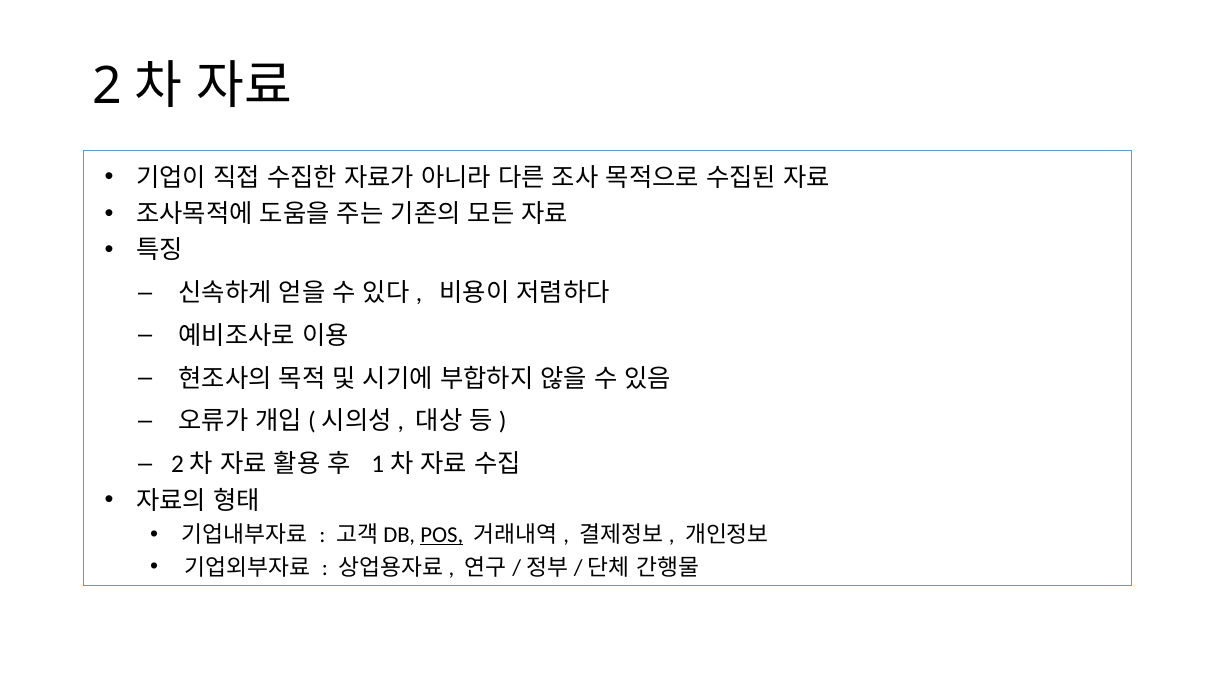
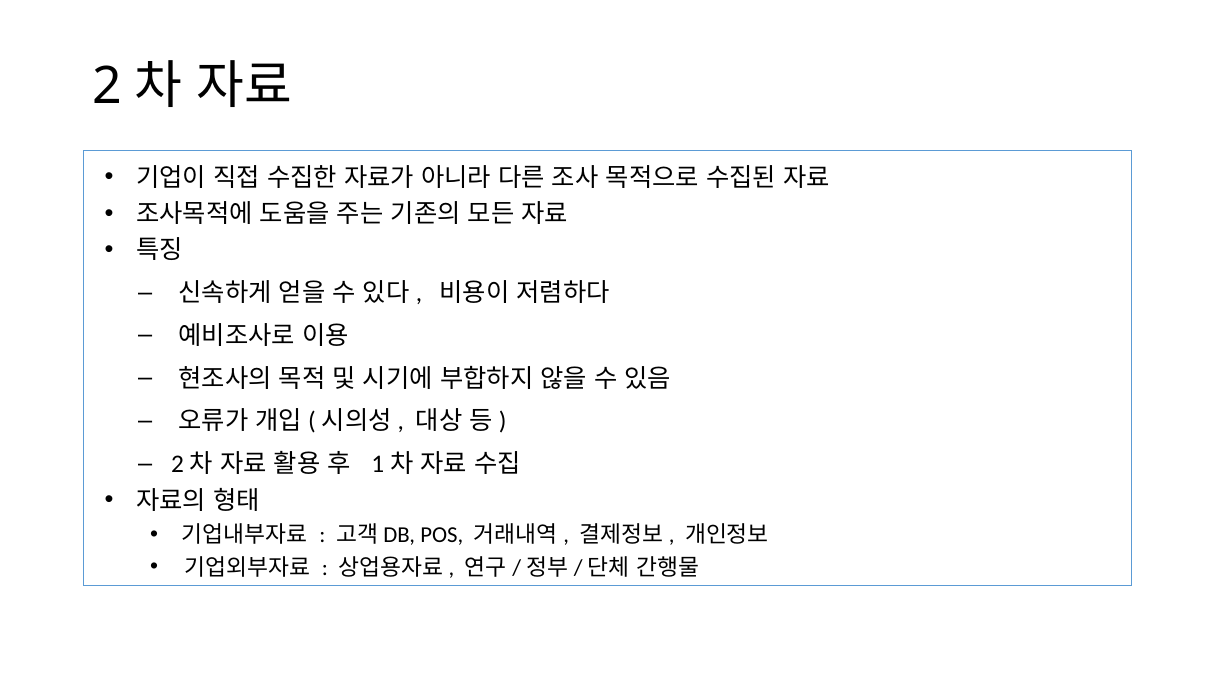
POS underline: present -> none (442, 535)
